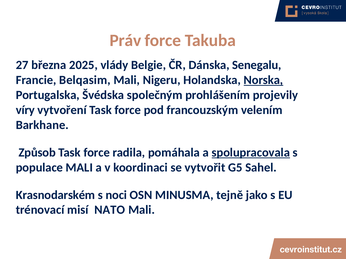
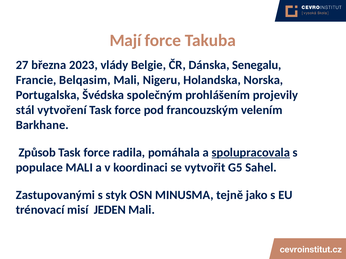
Práv: Práv -> Mají (125, 40)
2025: 2025 -> 2023 (83, 65)
Norska underline: present -> none (263, 80)
víry: víry -> stál (25, 110)
Krasnodarském: Krasnodarském -> Zastupovanými (55, 195)
noci: noci -> styk (116, 195)
NATO: NATO -> JEDEN (110, 210)
